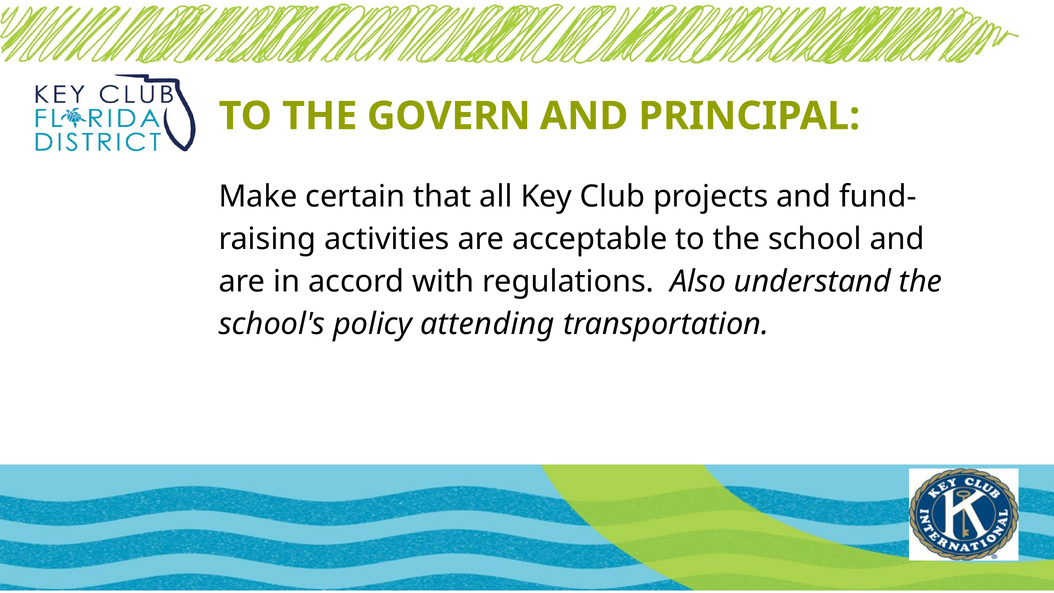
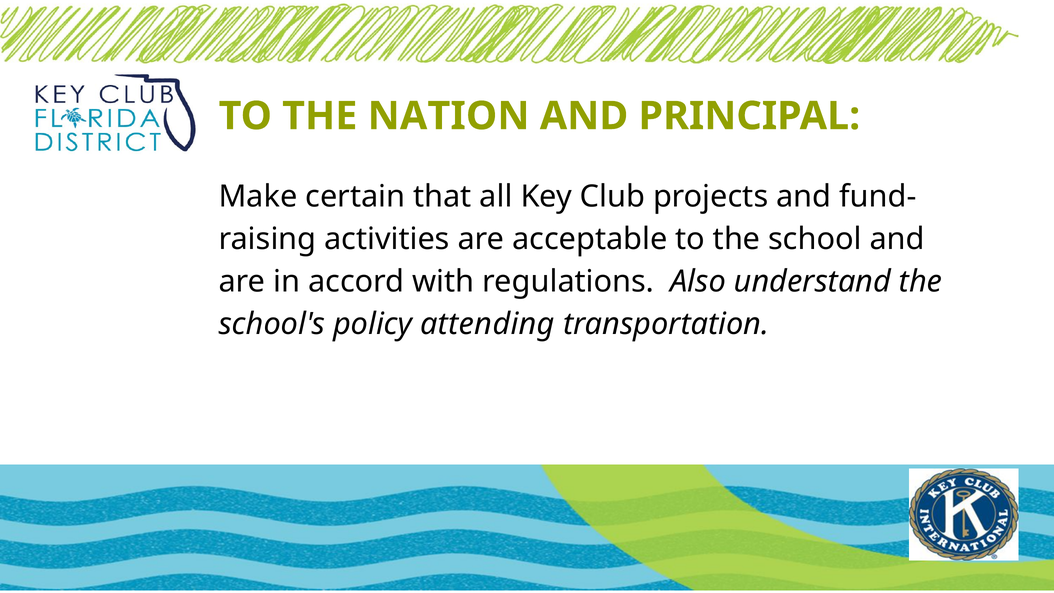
GOVERN: GOVERN -> NATION (449, 116)
